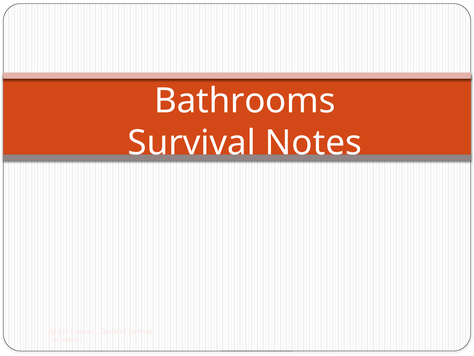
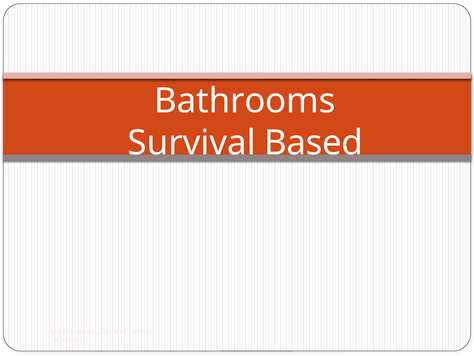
Notes: Notes -> Based (314, 143)
